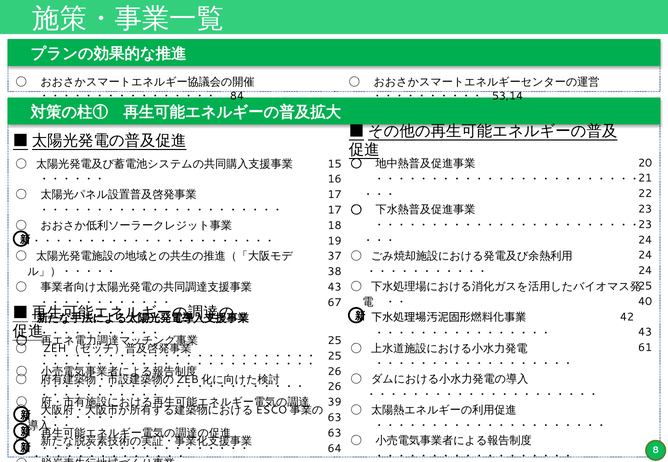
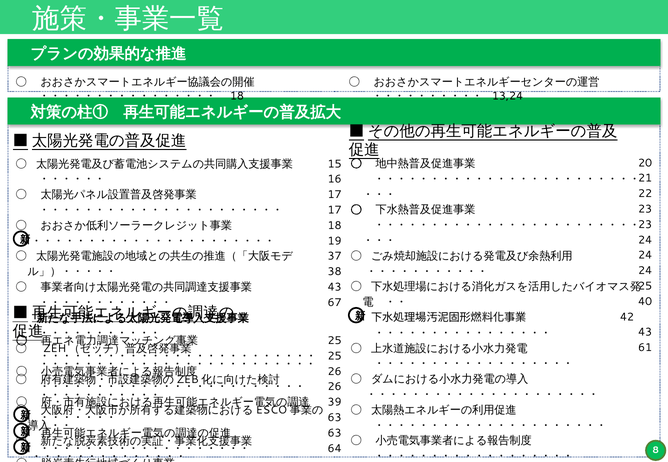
84: 84 -> 18 (237, 96)
53,14: 53,14 -> 13,24 (508, 96)
